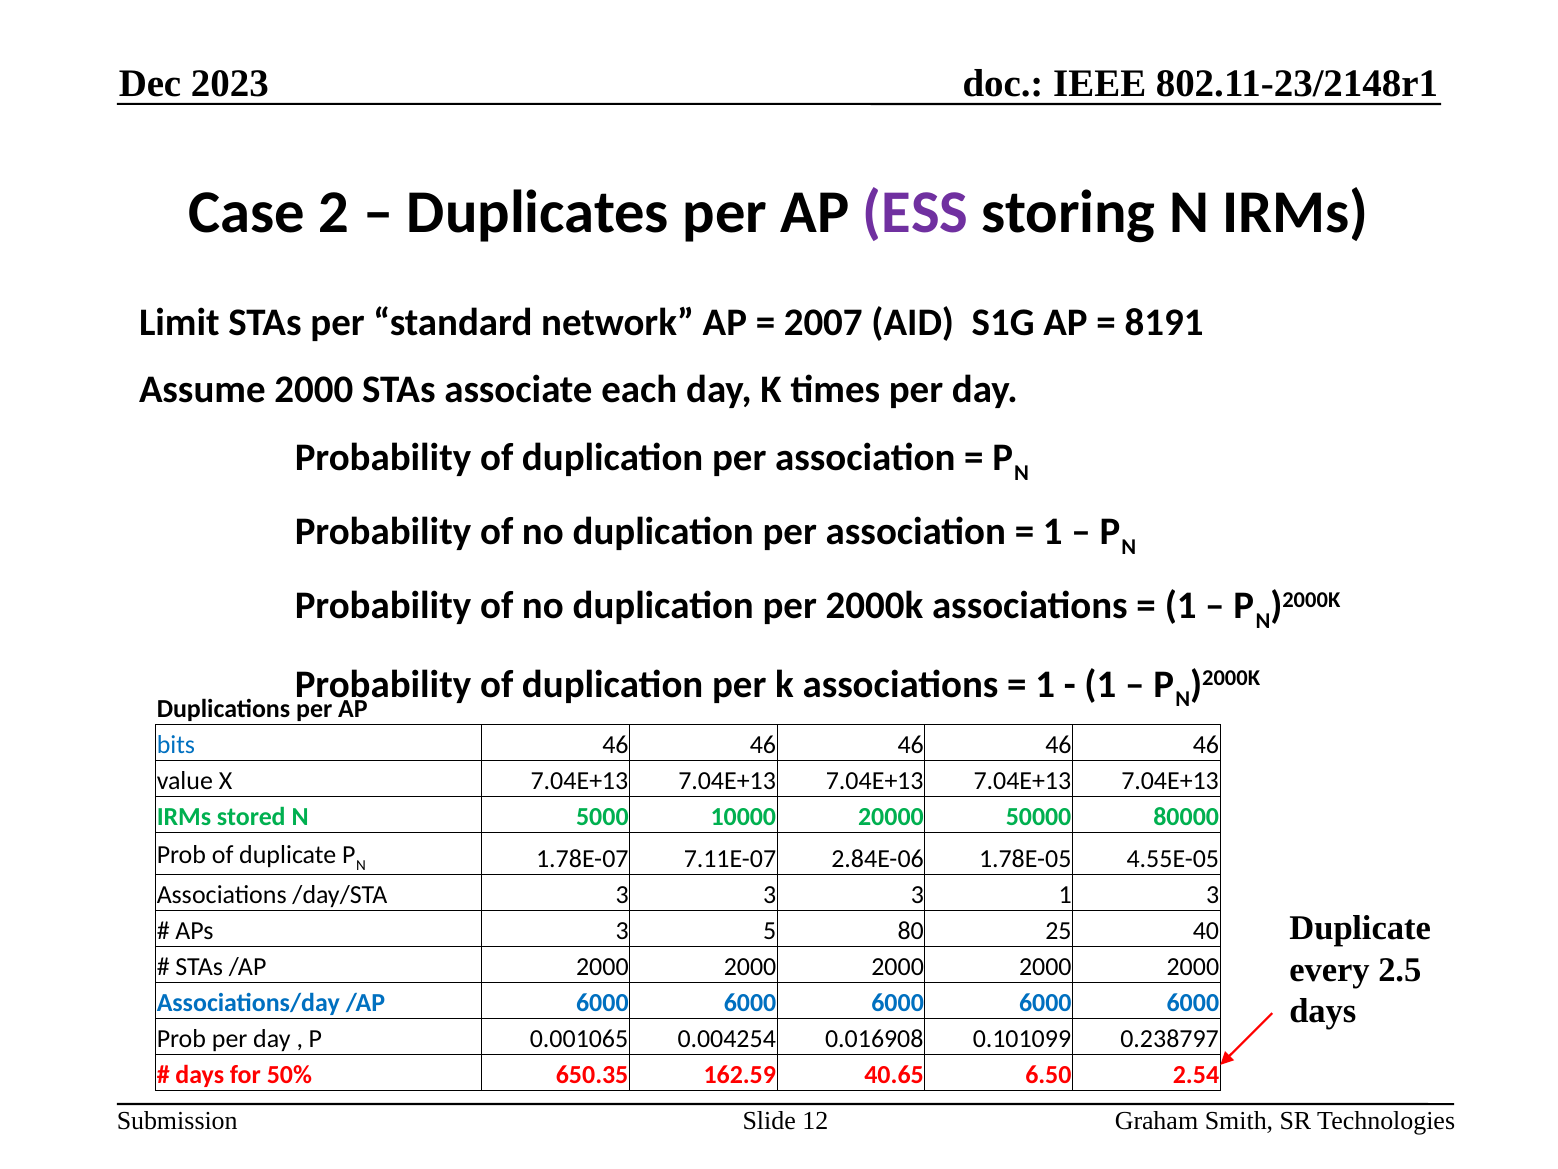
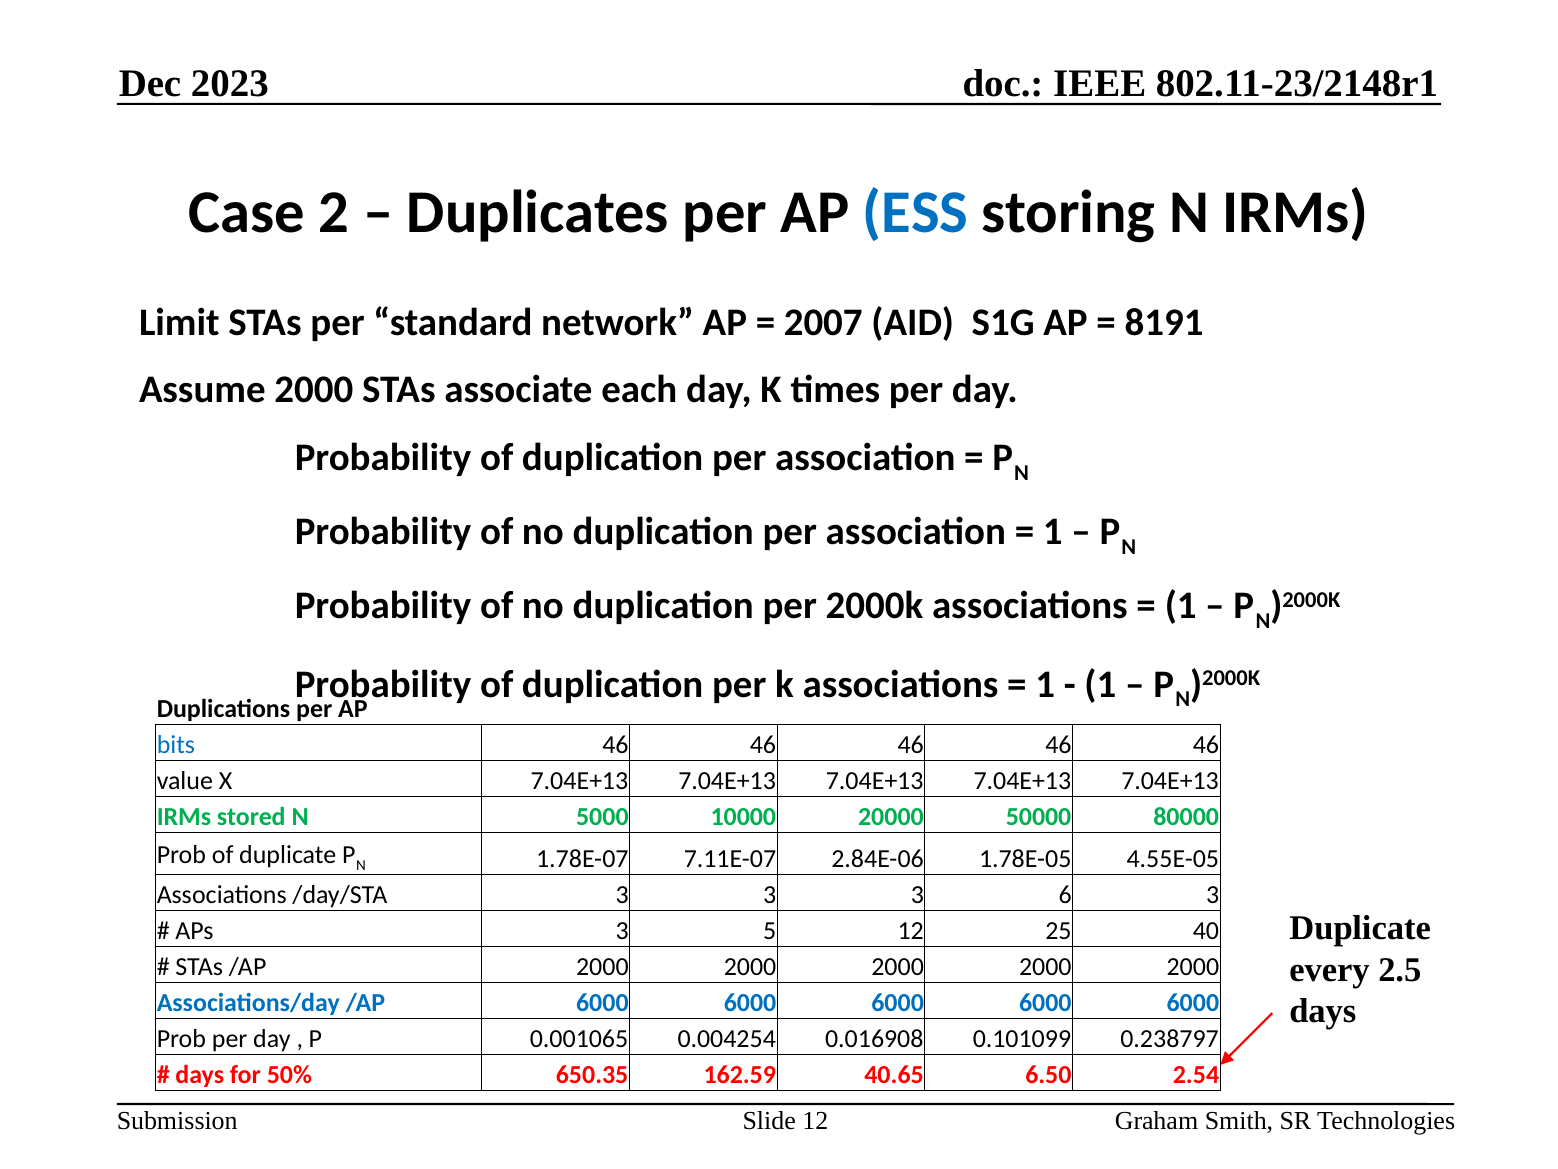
ESS colour: purple -> blue (916, 212)
3 1: 1 -> 6 (1065, 894)
5 80: 80 -> 12 (911, 930)
